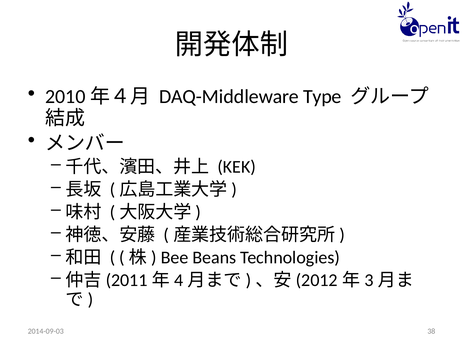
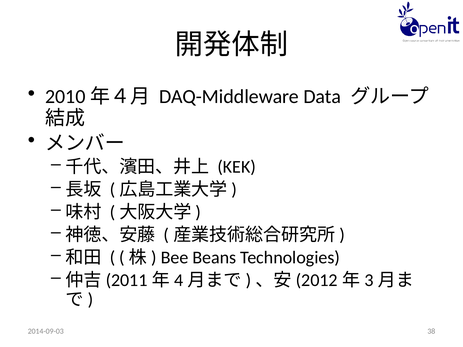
Type: Type -> Data (322, 97)
